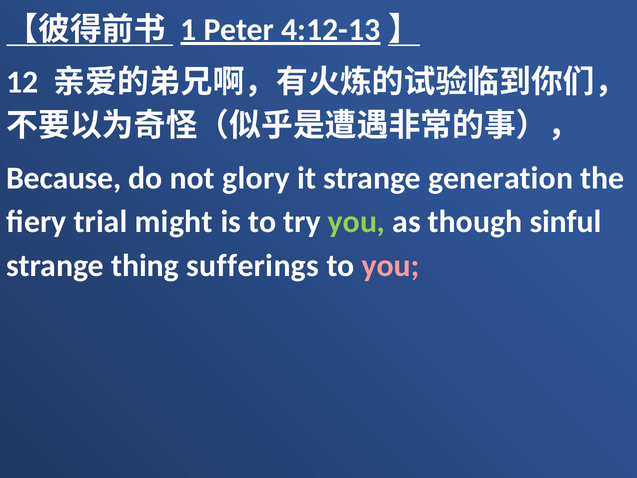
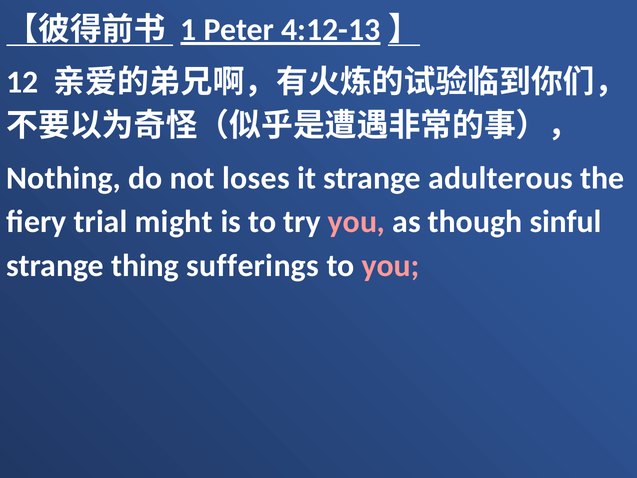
Because: Because -> Nothing (64, 178)
glory: glory -> loses (256, 178)
generation: generation -> adulterous (501, 178)
you colour: light green -> pink (357, 222)
